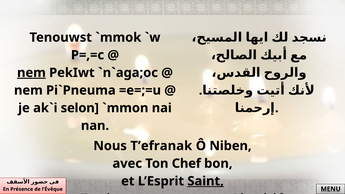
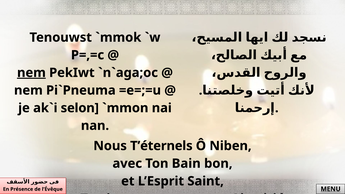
T’efranak: T’efranak -> T’éternels (161, 146)
Chef: Chef -> Bain (186, 164)
Saint underline: present -> none (206, 181)
